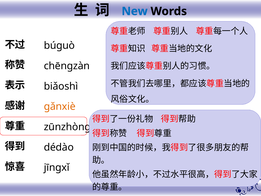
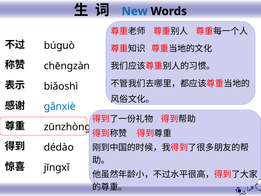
gǎnxiè colour: orange -> blue (60, 106)
